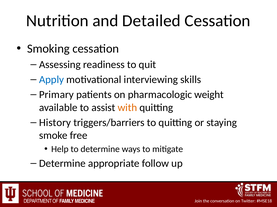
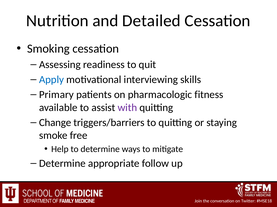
weight: weight -> fitness (209, 95)
with colour: orange -> purple (127, 108)
History: History -> Change (55, 123)
